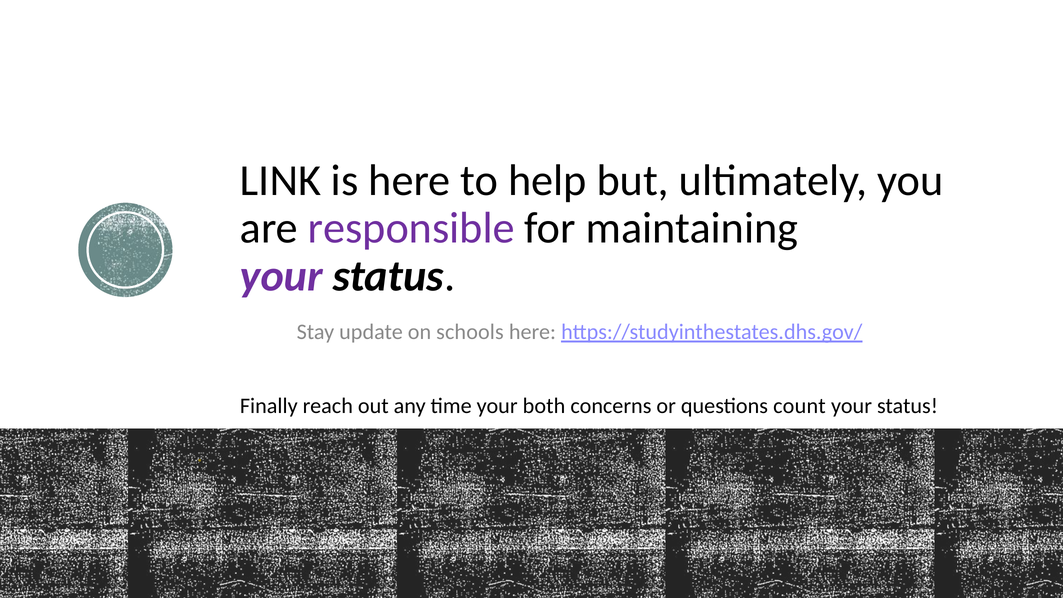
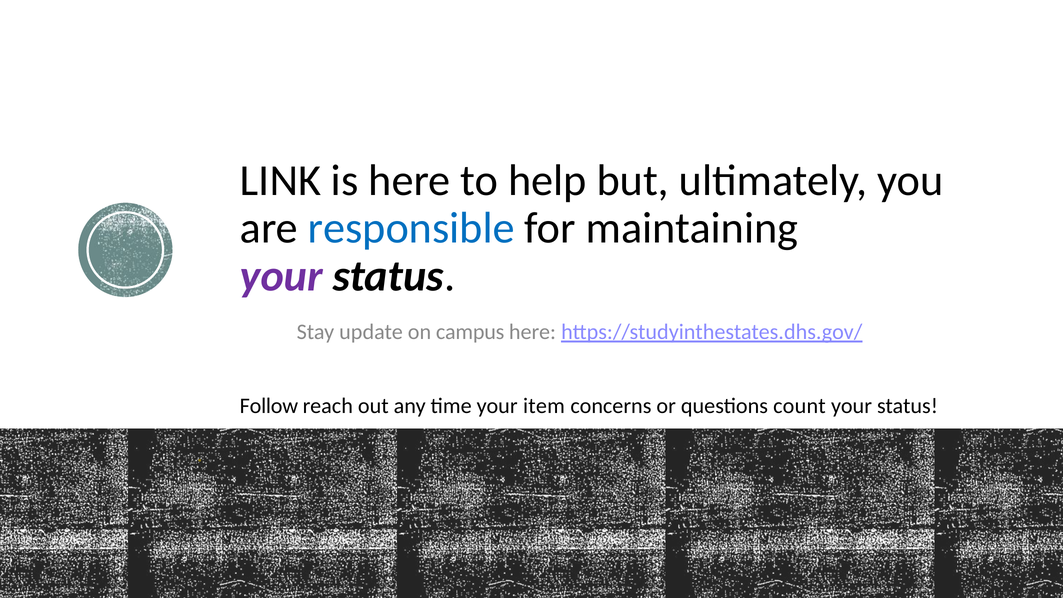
responsible colour: purple -> blue (411, 228)
schools: schools -> campus (470, 332)
Finally: Finally -> Follow (269, 406)
both: both -> item (544, 406)
